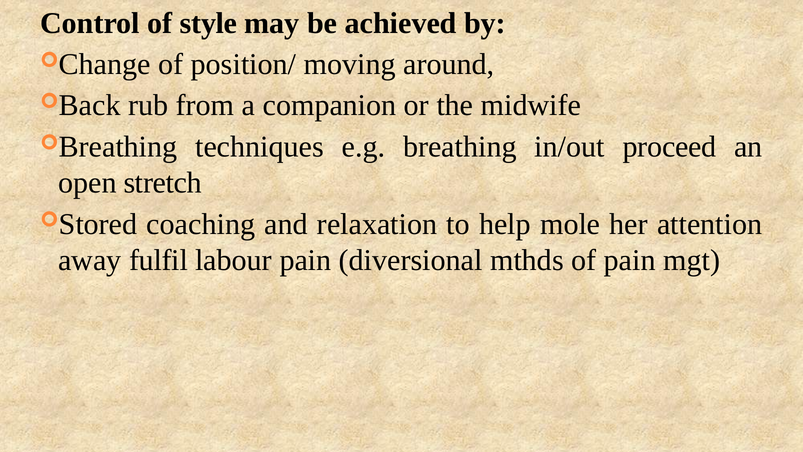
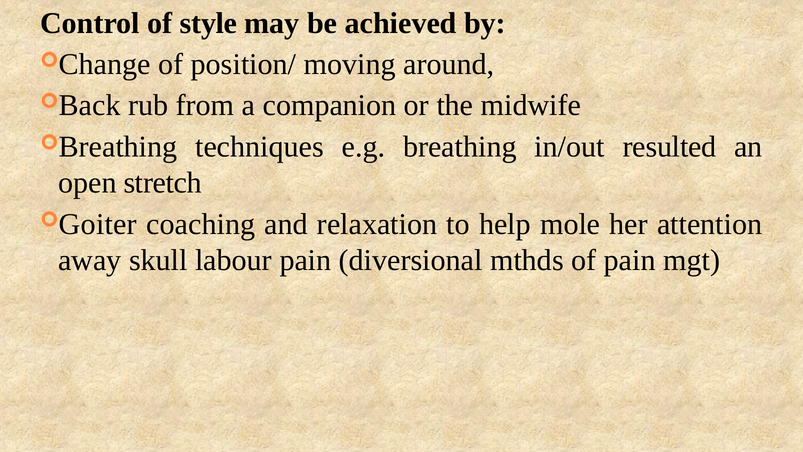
proceed: proceed -> resulted (669, 147)
Stored: Stored -> Goiter (98, 224)
fulfil: fulfil -> skull (158, 260)
